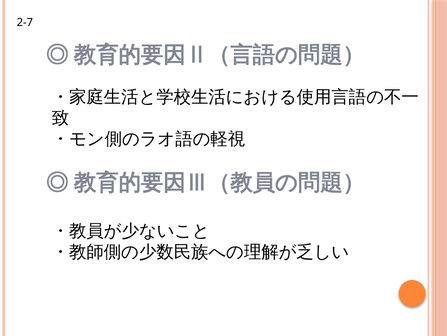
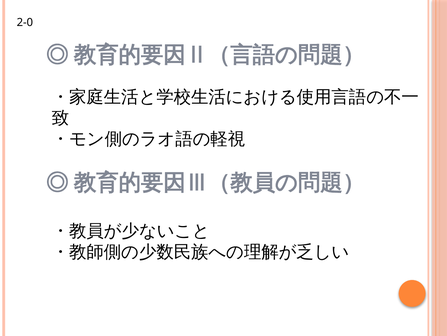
2-7: 2-7 -> 2-0 (25, 22)
